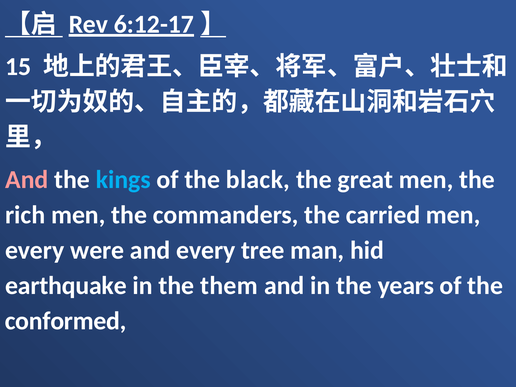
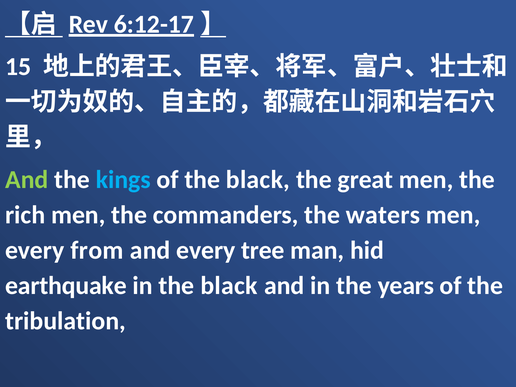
And colour: pink -> light green (27, 180)
carried: carried -> waters (383, 215)
were: were -> from (97, 250)
in the them: them -> black (229, 286)
conformed: conformed -> tribulation (66, 321)
